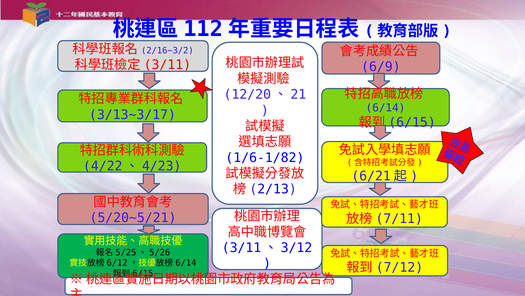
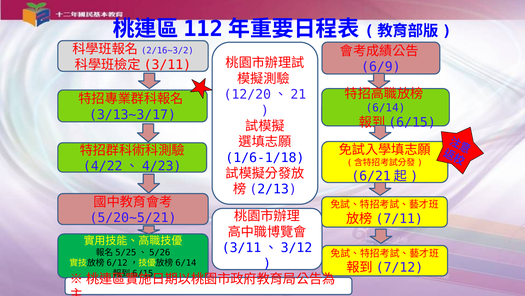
1/6-1/82: 1/6-1/82 -> 1/6-1/18 (265, 157)
